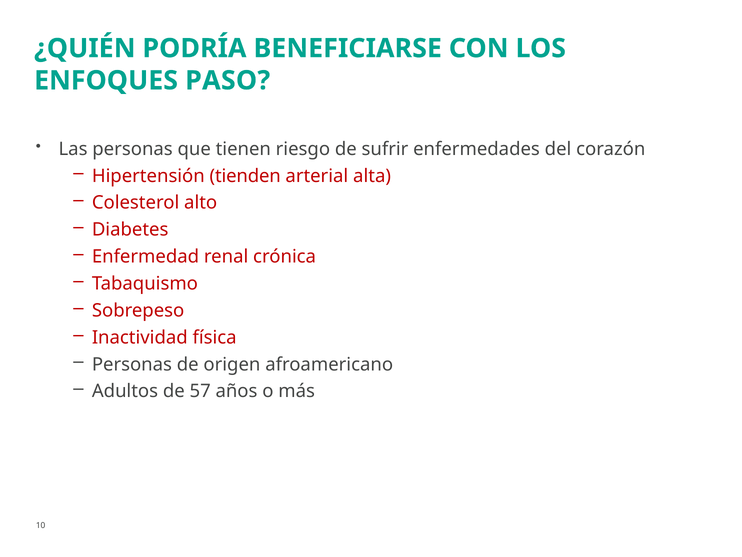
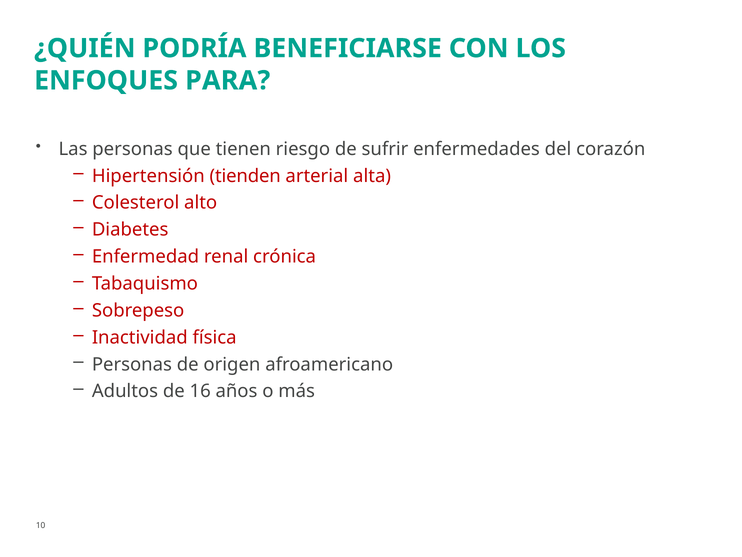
PASO: PASO -> PARA (228, 80)
57: 57 -> 16 (200, 391)
